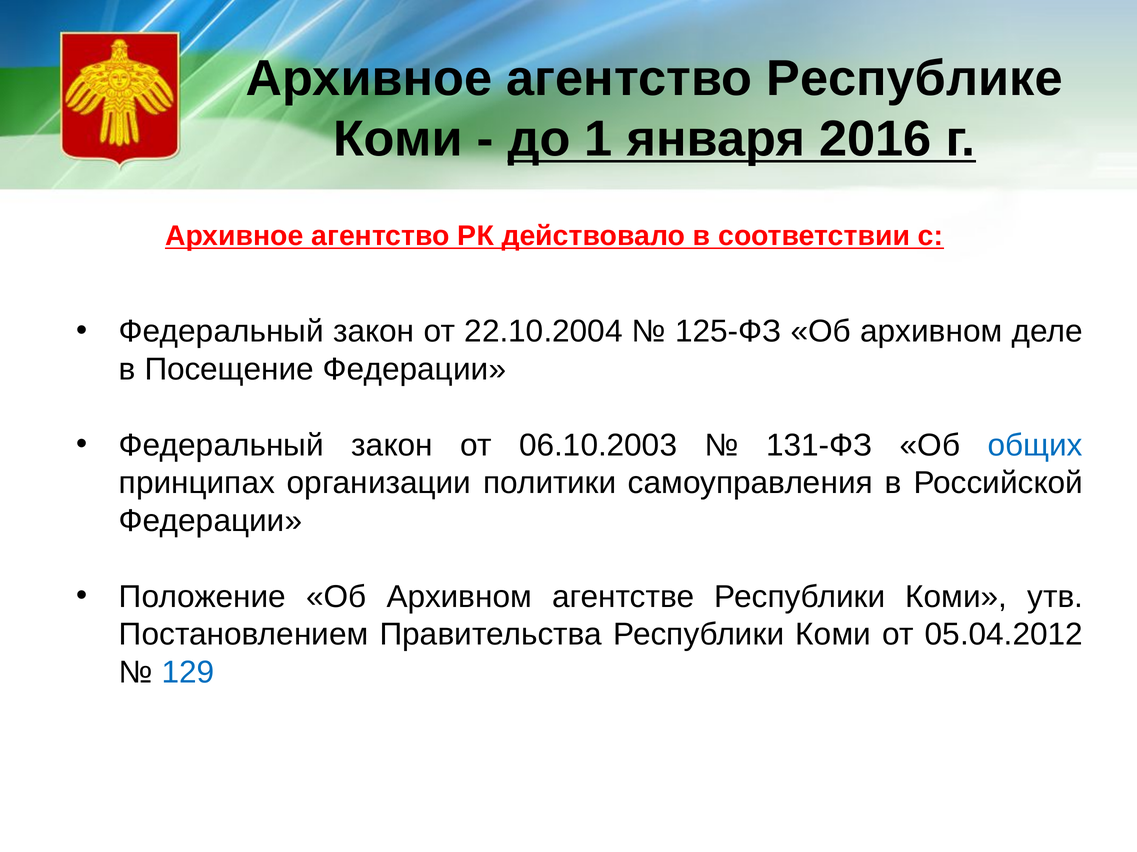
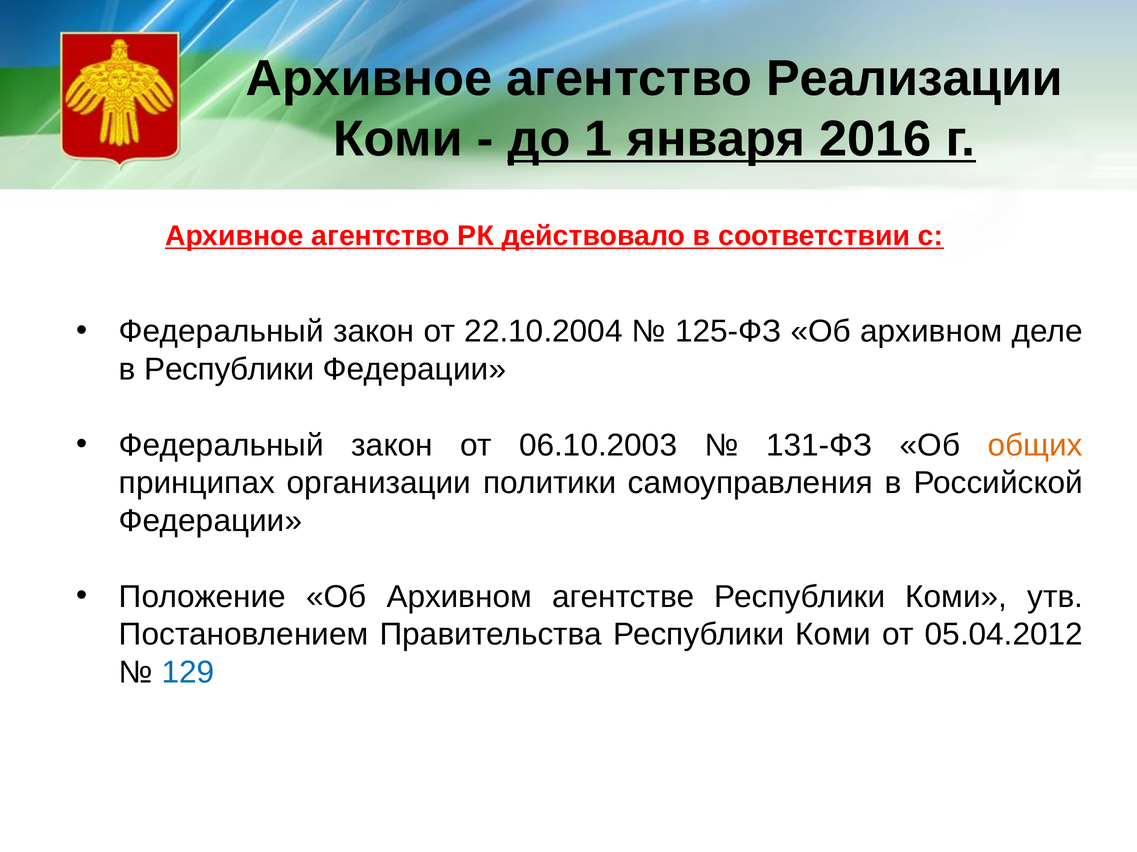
Республике: Республике -> Реализации (915, 79)
в Посещение: Посещение -> Республики (229, 370)
общих colour: blue -> orange (1035, 446)
